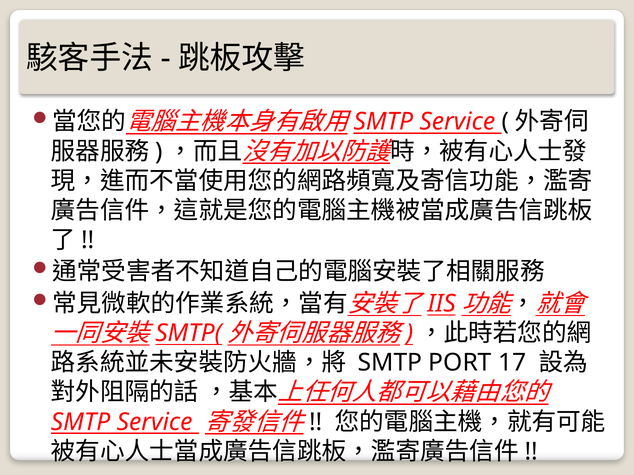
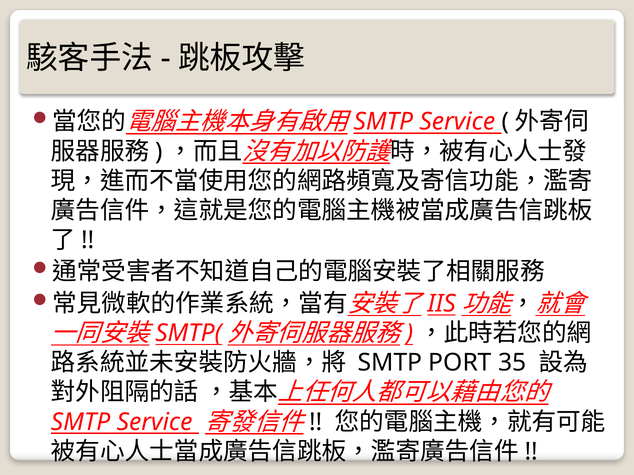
17: 17 -> 35 (512, 363)
